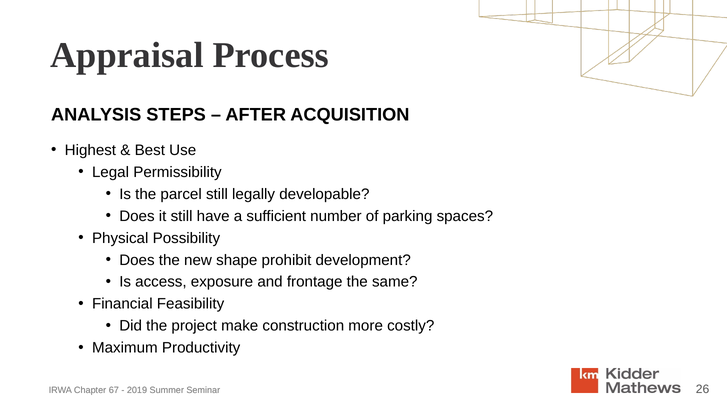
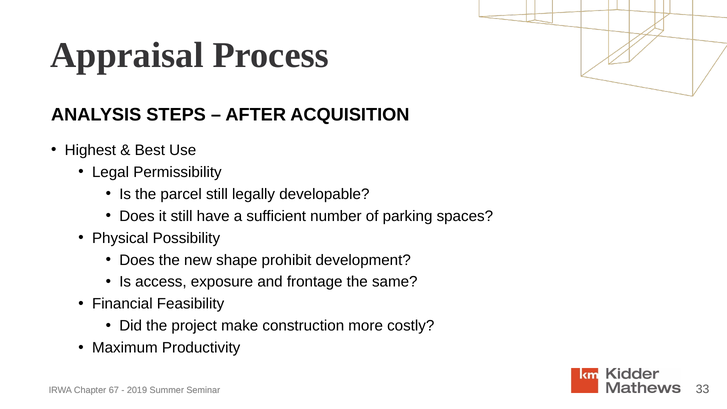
26: 26 -> 33 (703, 389)
